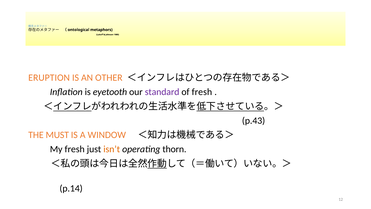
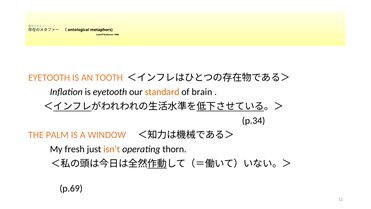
ERUPTION: ERUPTION -> EYETOOTH (49, 78)
OTHER: OTHER -> TOOTH (109, 78)
standard colour: purple -> orange (162, 92)
of fresh: fresh -> brain (202, 92)
p.43: p.43 -> p.34 (254, 120)
MUST: MUST -> PALM (57, 135)
p.14: p.14 -> p.69 (71, 188)
